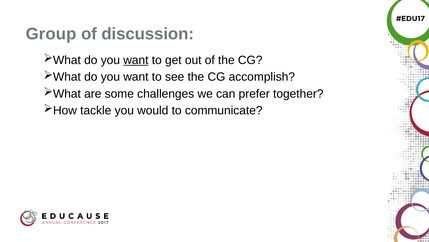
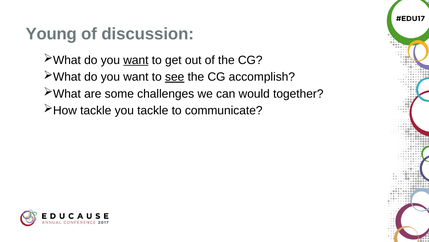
Group: Group -> Young (51, 34)
see underline: none -> present (175, 77)
prefer: prefer -> would (254, 94)
you would: would -> tackle (153, 110)
